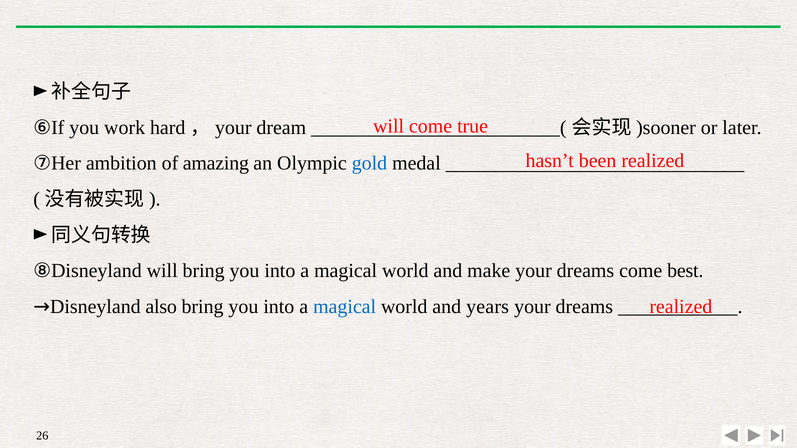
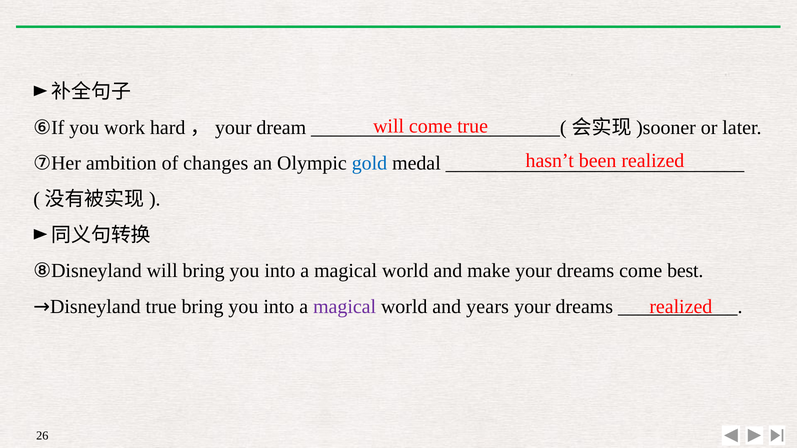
amazing: amazing -> changes (216, 164)
→Disneyland also: also -> true (161, 307)
magical colour: blue -> purple (345, 307)
